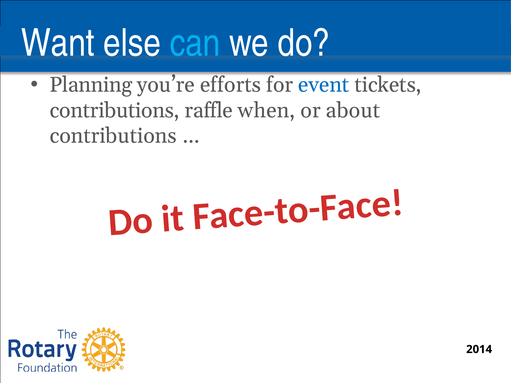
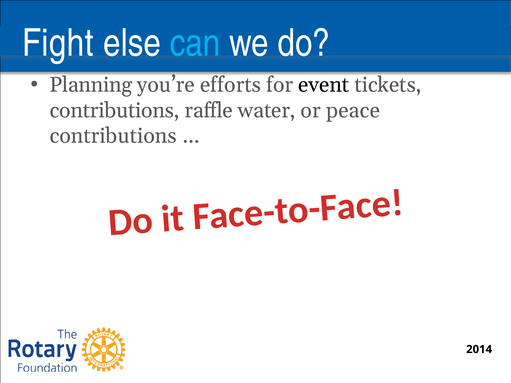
Want: Want -> Fight (58, 43)
event colour: blue -> black (324, 85)
when: when -> water (267, 110)
about: about -> peace (353, 110)
